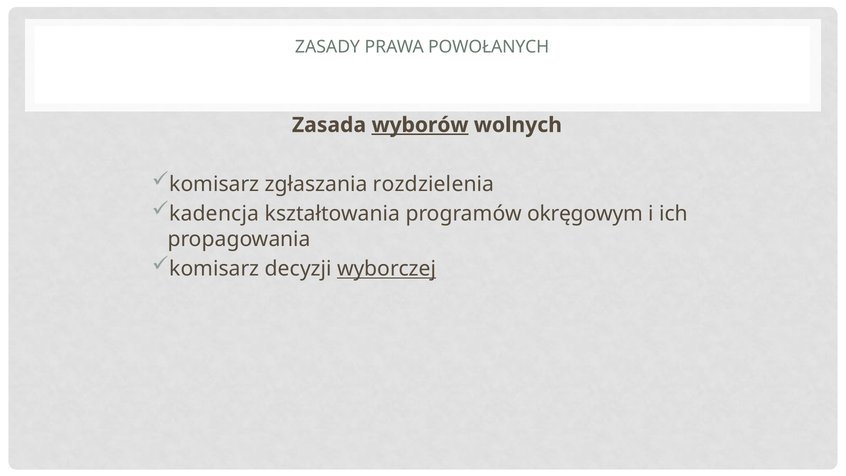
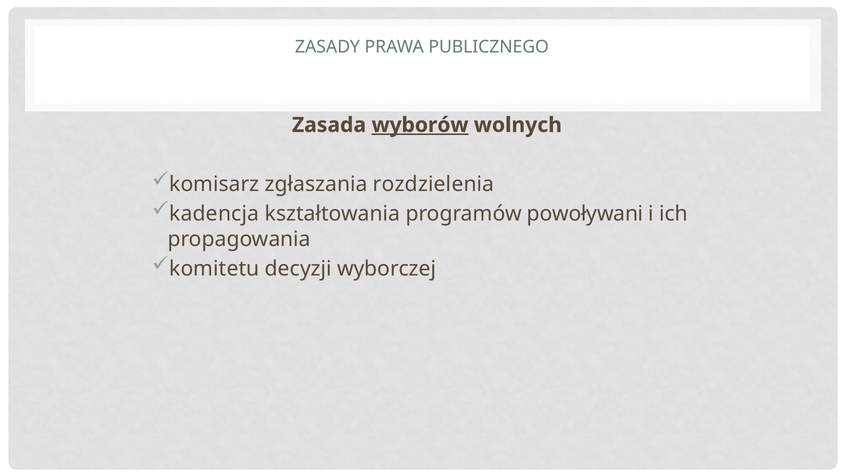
POWOŁANYCH: POWOŁANYCH -> PUBLICZNEGO (489, 47)
okręgowym: okręgowym -> powoływani (585, 214)
komisarz: komisarz -> komitetu (214, 269)
wyborczej underline: present -> none (387, 269)
